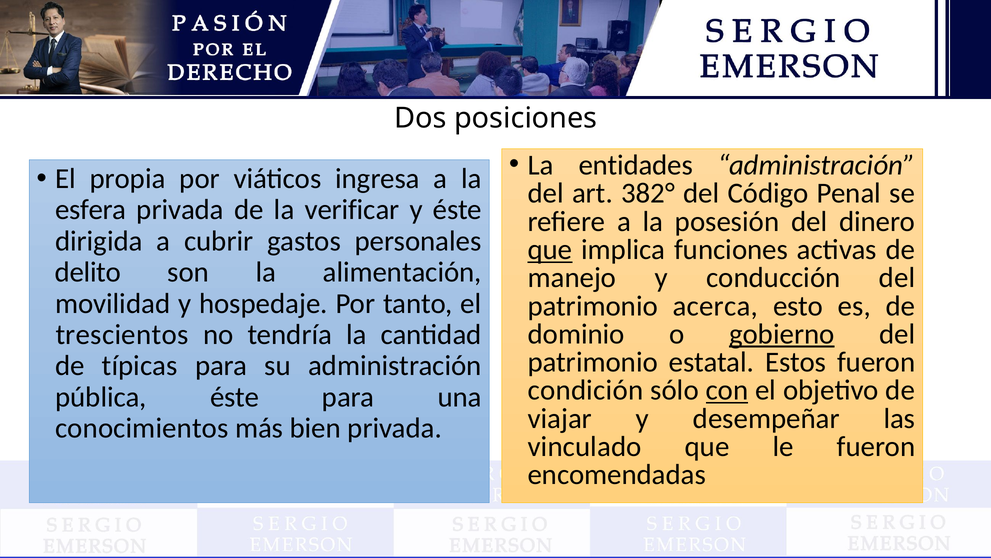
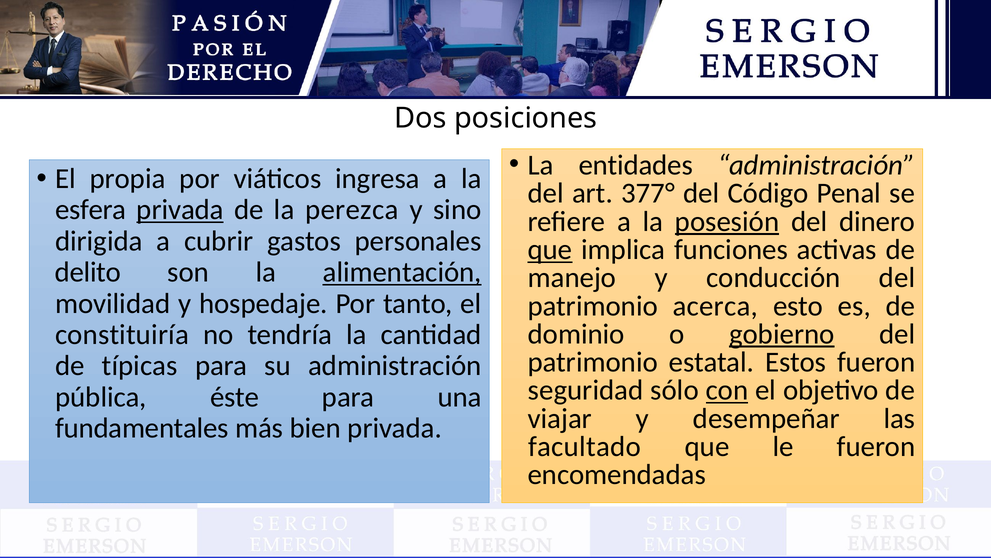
382°: 382° -> 377° (648, 193)
privada underline: none -> present (180, 210)
verificar: verificar -> perezca (352, 210)
y éste: éste -> sino (457, 210)
posesión underline: none -> present (727, 221)
alimentación underline: none -> present (402, 272)
trescientos: trescientos -> constituiría (122, 334)
condición: condición -> seguridad (586, 390)
conocimientos: conocimientos -> fundamentales (142, 428)
vinculado: vinculado -> facultado (585, 446)
